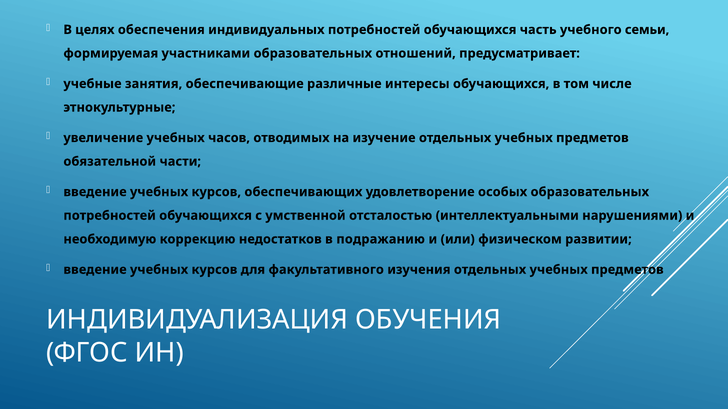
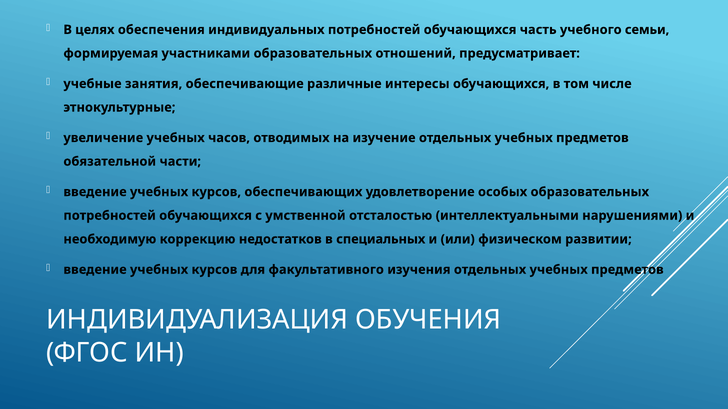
подражанию: подражанию -> специальных (381, 239)
